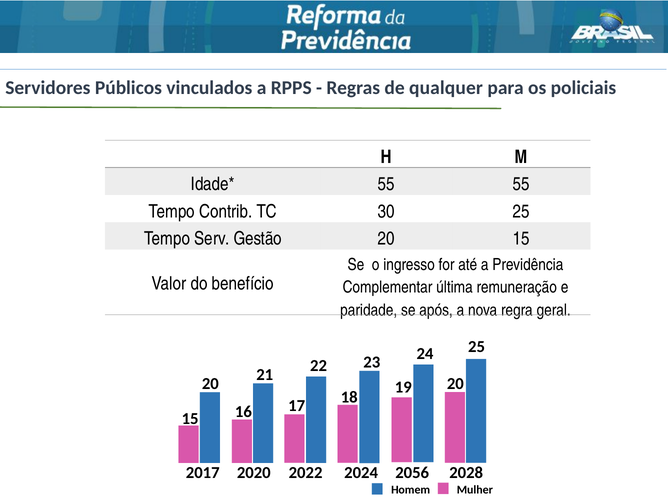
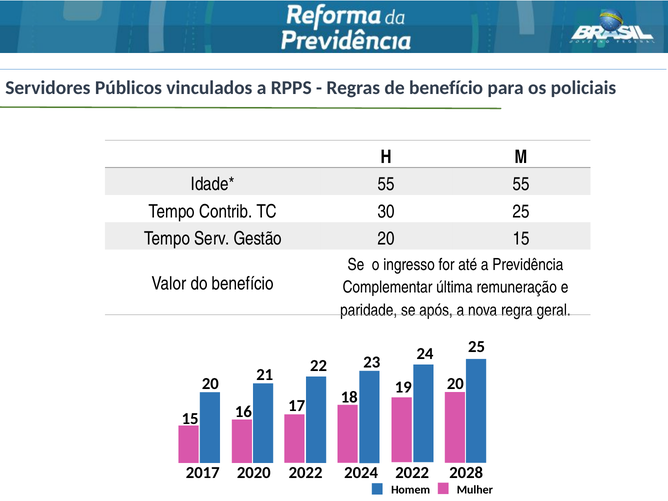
de qualquer: qualquer -> benefício (446, 88)
2024 2056: 2056 -> 2022 (412, 473)
